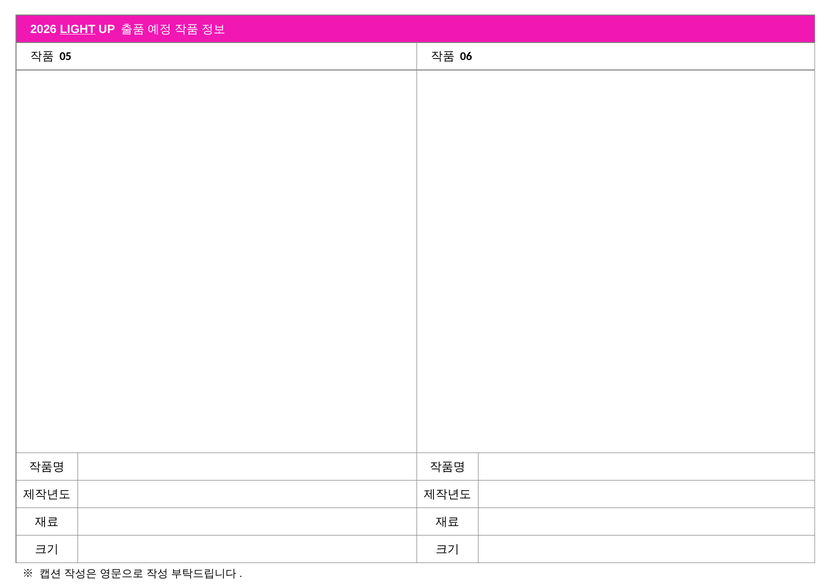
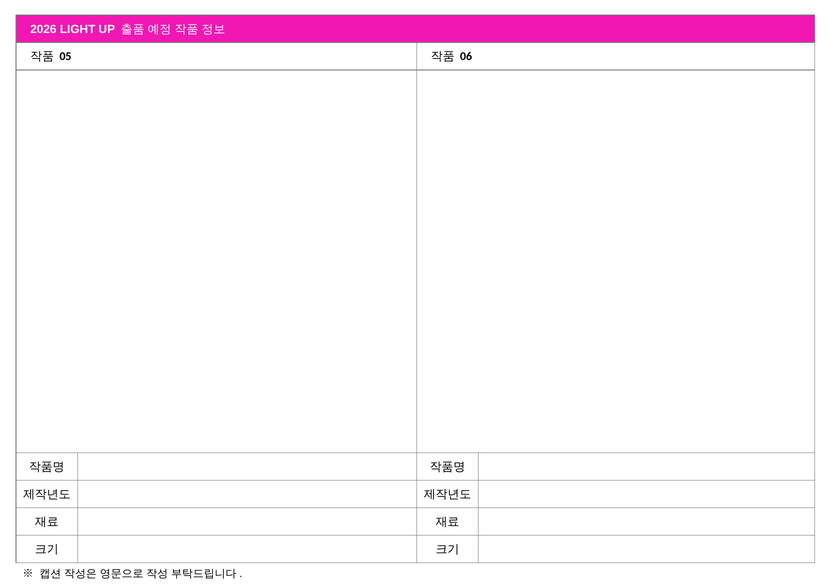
LIGHT underline: present -> none (78, 29)
